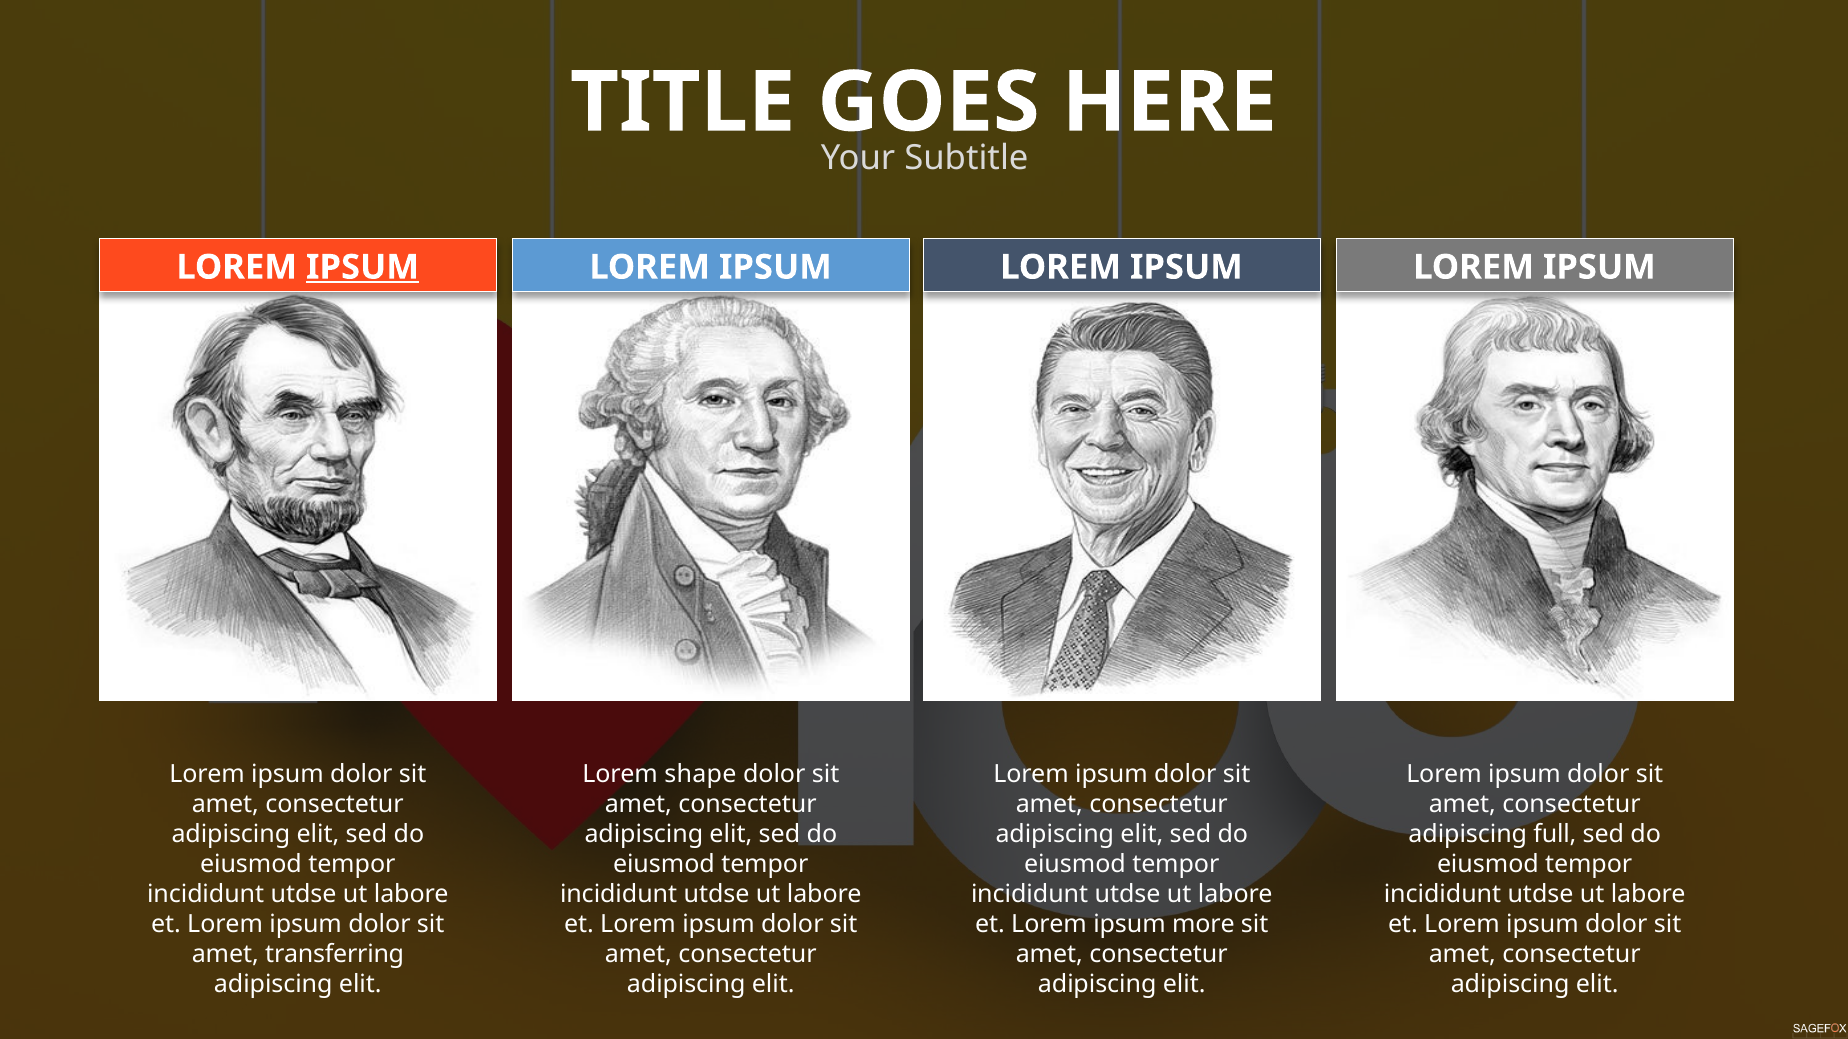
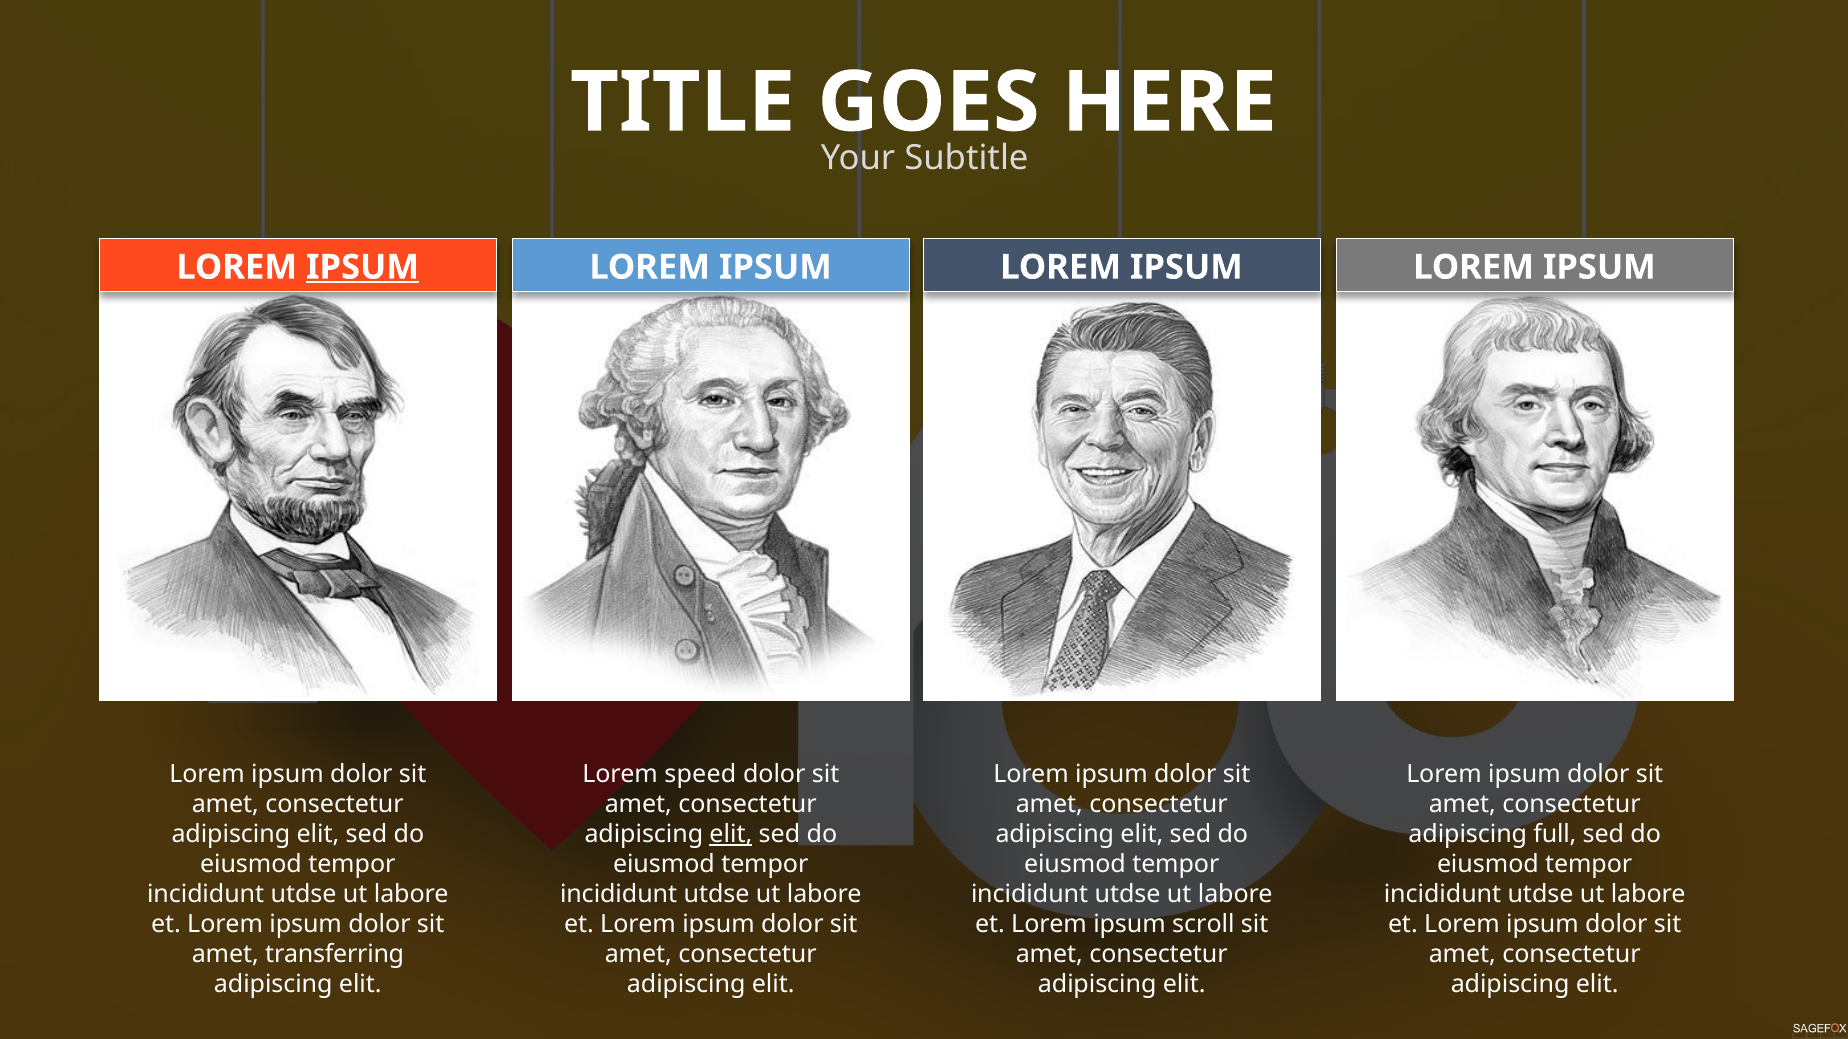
shape: shape -> speed (700, 775)
elit underline: none -> present (731, 835)
more: more -> scroll (1203, 925)
